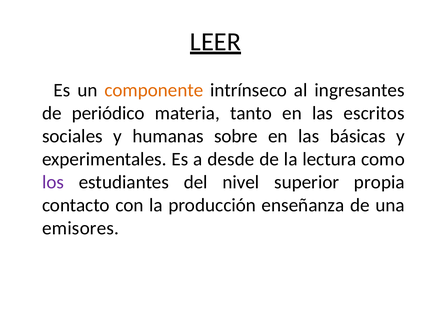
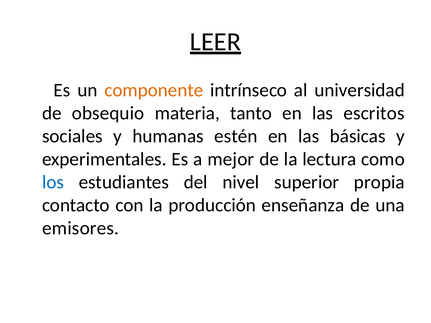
ingresantes: ingresantes -> universidad (360, 90)
periódico: periódico -> obsequio (108, 113)
sobre: sobre -> estén (236, 136)
desde: desde -> mejor (231, 159)
los colour: purple -> blue (53, 182)
